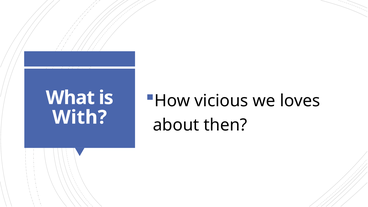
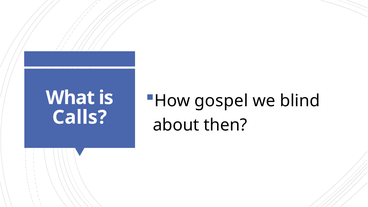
vicious: vicious -> gospel (221, 101)
loves: loves -> blind (300, 101)
With: With -> Calls (80, 117)
